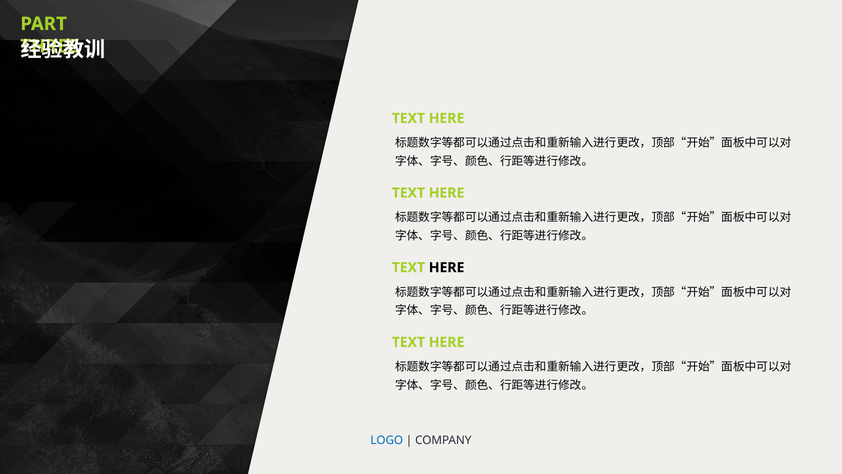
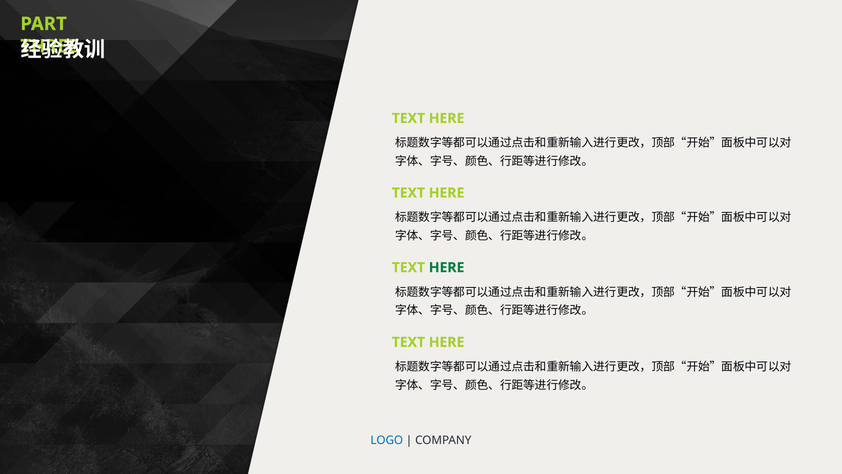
HERE colour: black -> green (447, 267)
